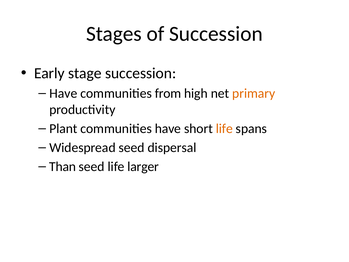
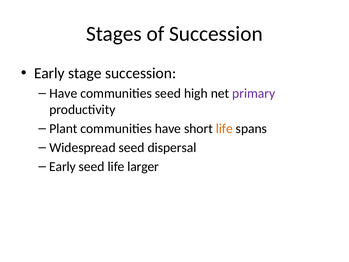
communities from: from -> seed (168, 93)
primary colour: orange -> purple (254, 93)
Than: Than -> Early (63, 167)
